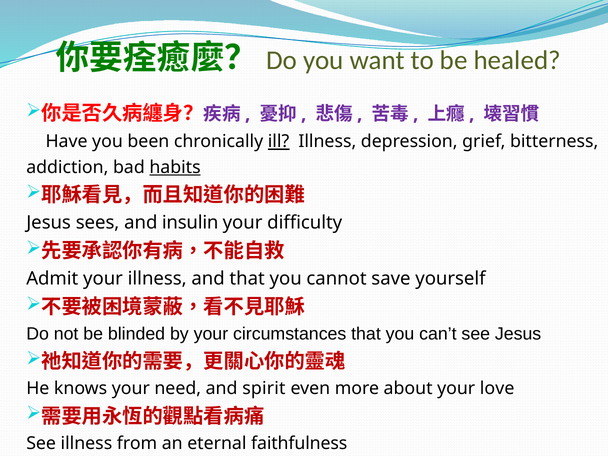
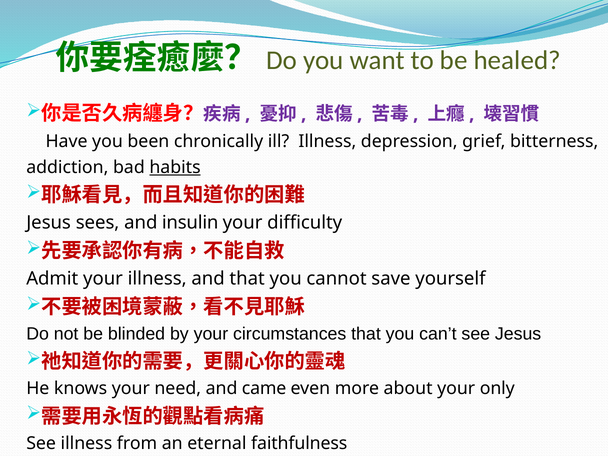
ill underline: present -> none (279, 142)
spirit: spirit -> came (264, 389)
love: love -> only (497, 389)
